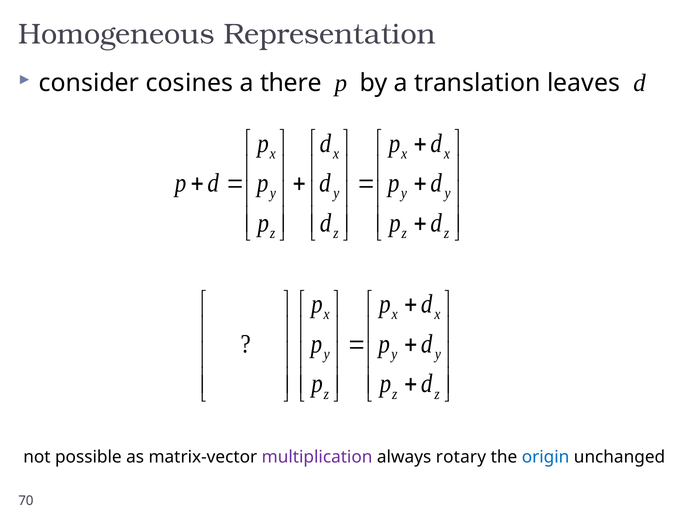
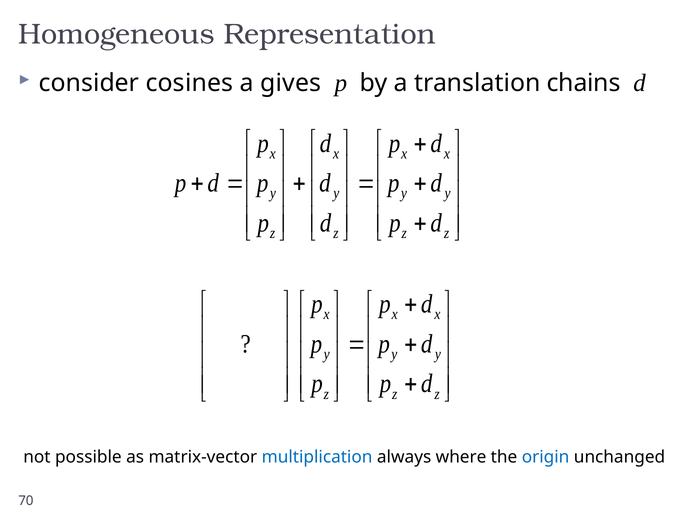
there: there -> gives (291, 83)
leaves: leaves -> chains (584, 83)
multiplication colour: purple -> blue (317, 457)
rotary: rotary -> where (461, 457)
